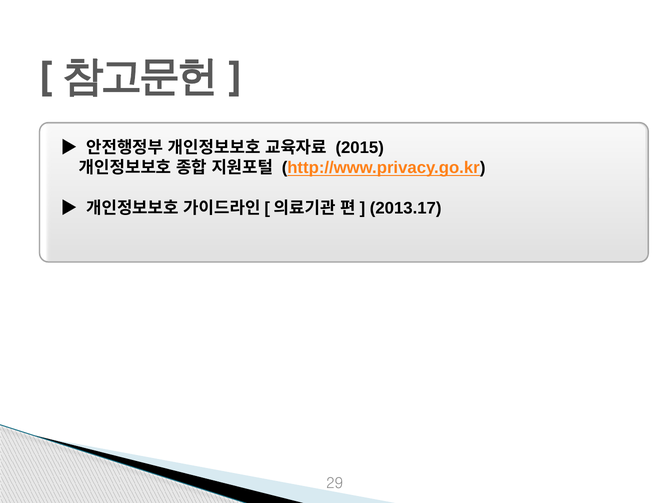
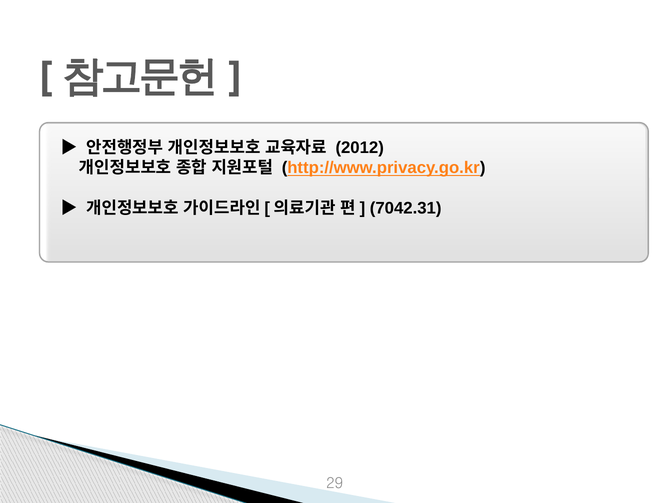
2015: 2015 -> 2012 (360, 148)
2013.17: 2013.17 -> 7042.31 (406, 208)
